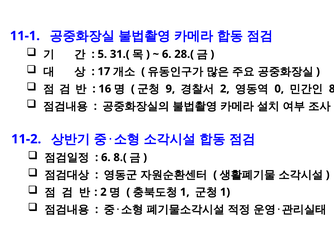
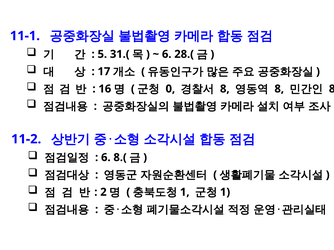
9: 9 -> 0 (170, 89)
2: 2 -> 8 (225, 89)
0: 0 -> 8 (279, 89)
